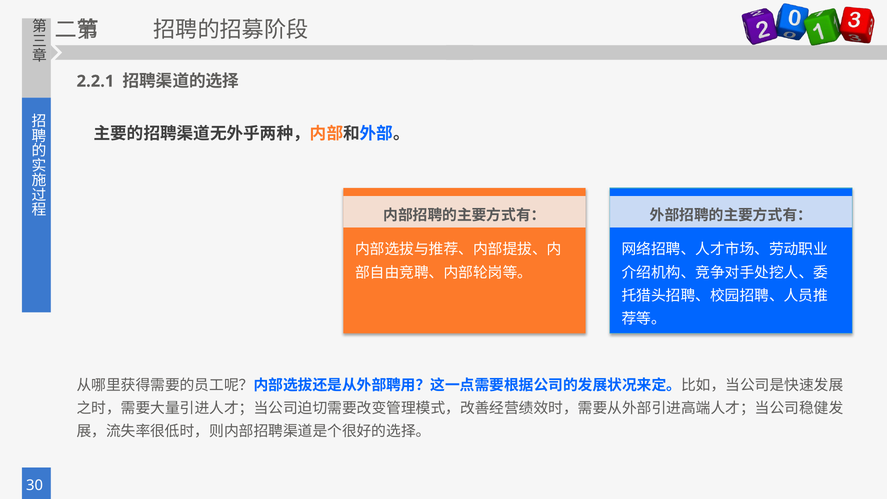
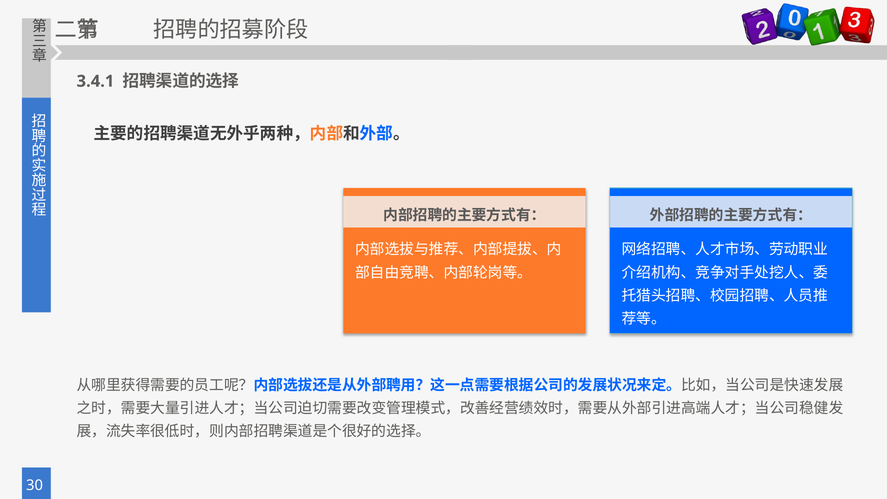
2.2.1: 2.2.1 -> 3.4.1 (95, 81)
